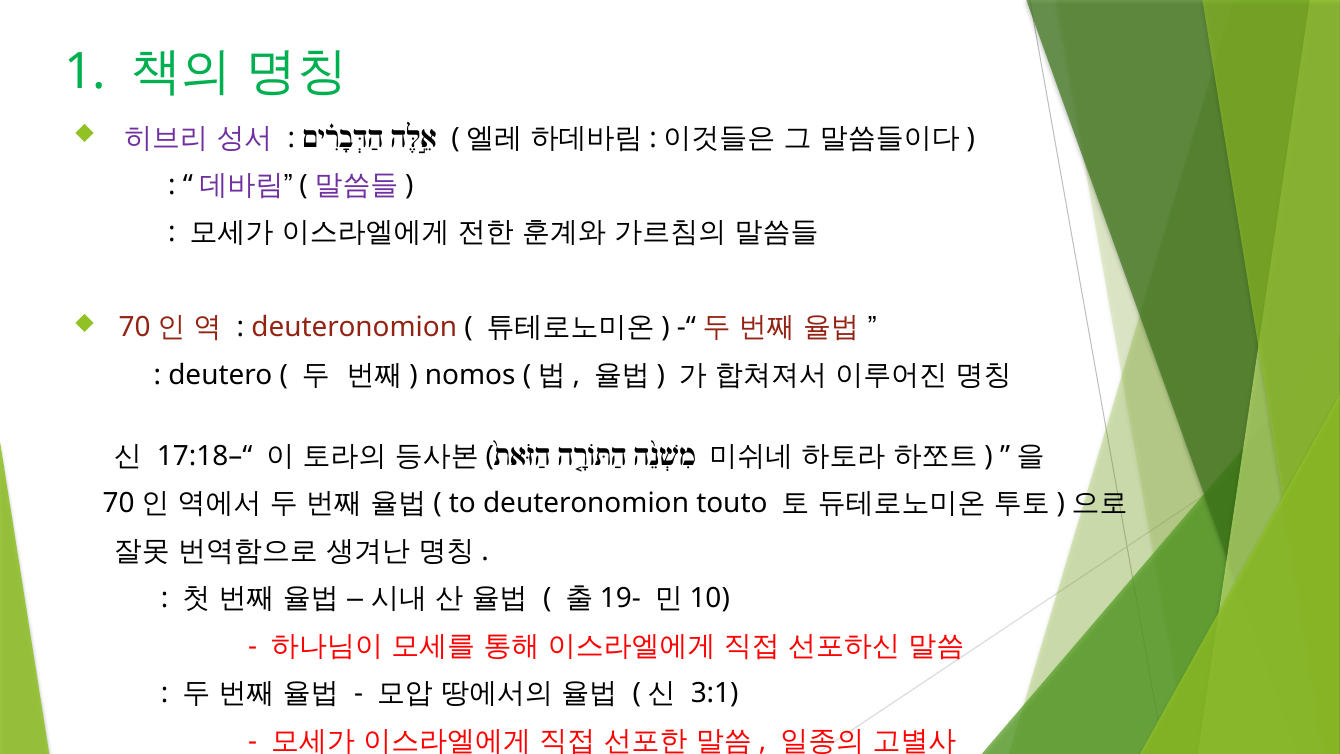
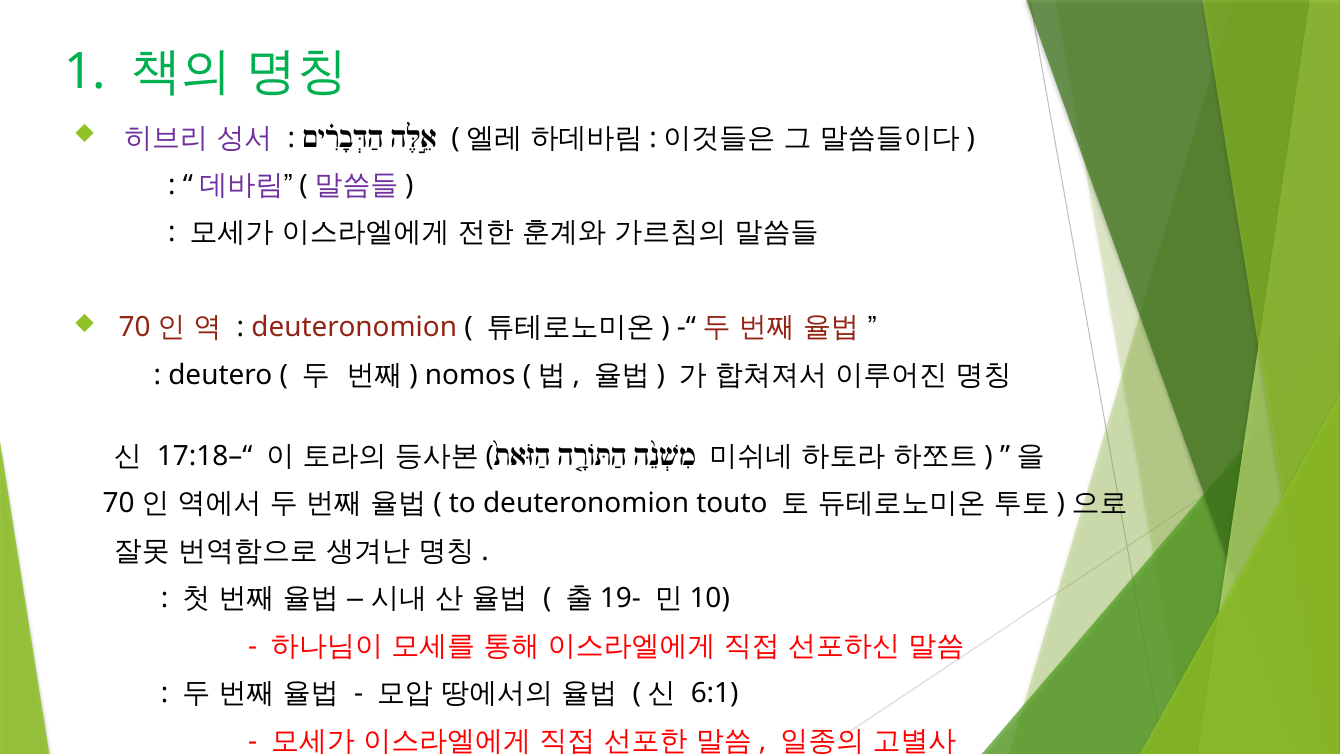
3:1: 3:1 -> 6:1 (715, 694)
